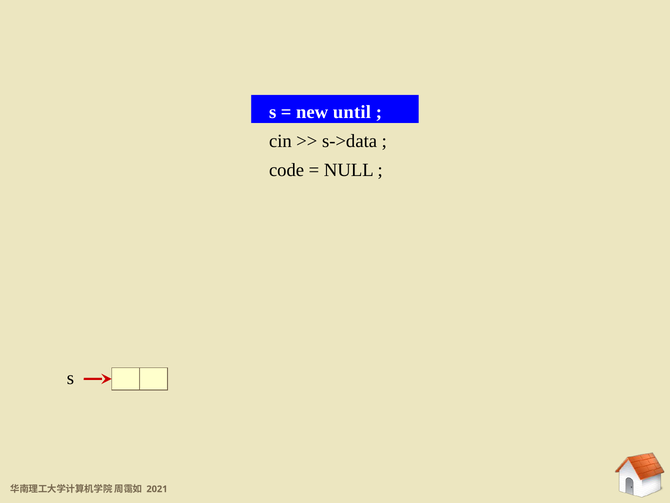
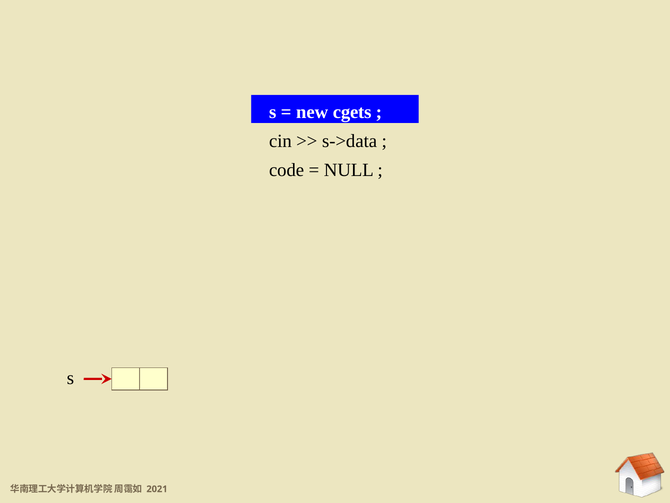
until: until -> cgets (352, 112)
